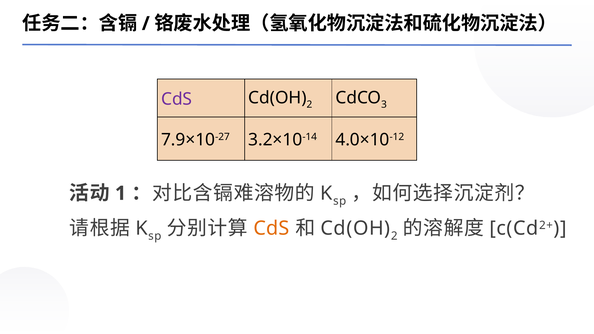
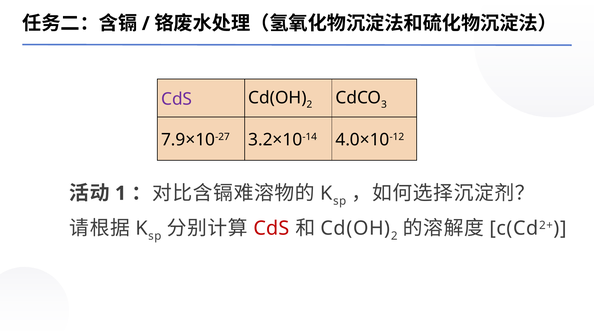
CdS colour: orange -> red (271, 229)
